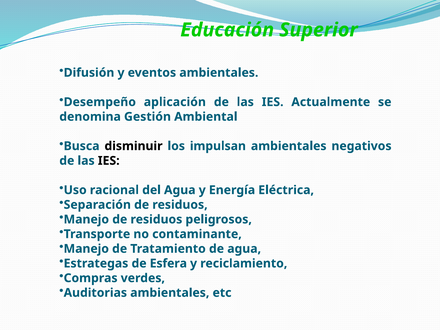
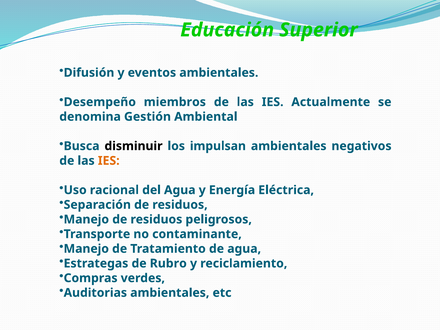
aplicación: aplicación -> miembros (175, 102)
IES colour: black -> orange (109, 161)
Esfera: Esfera -> Rubro (168, 263)
